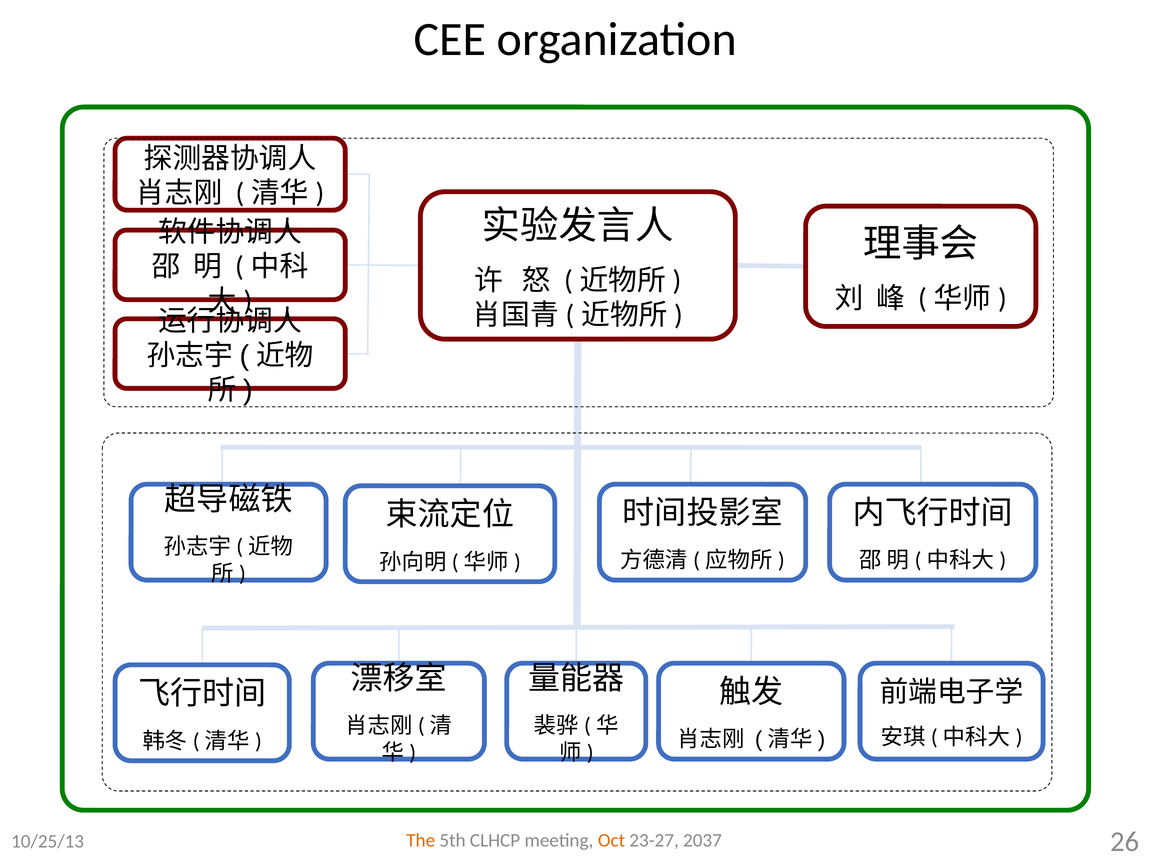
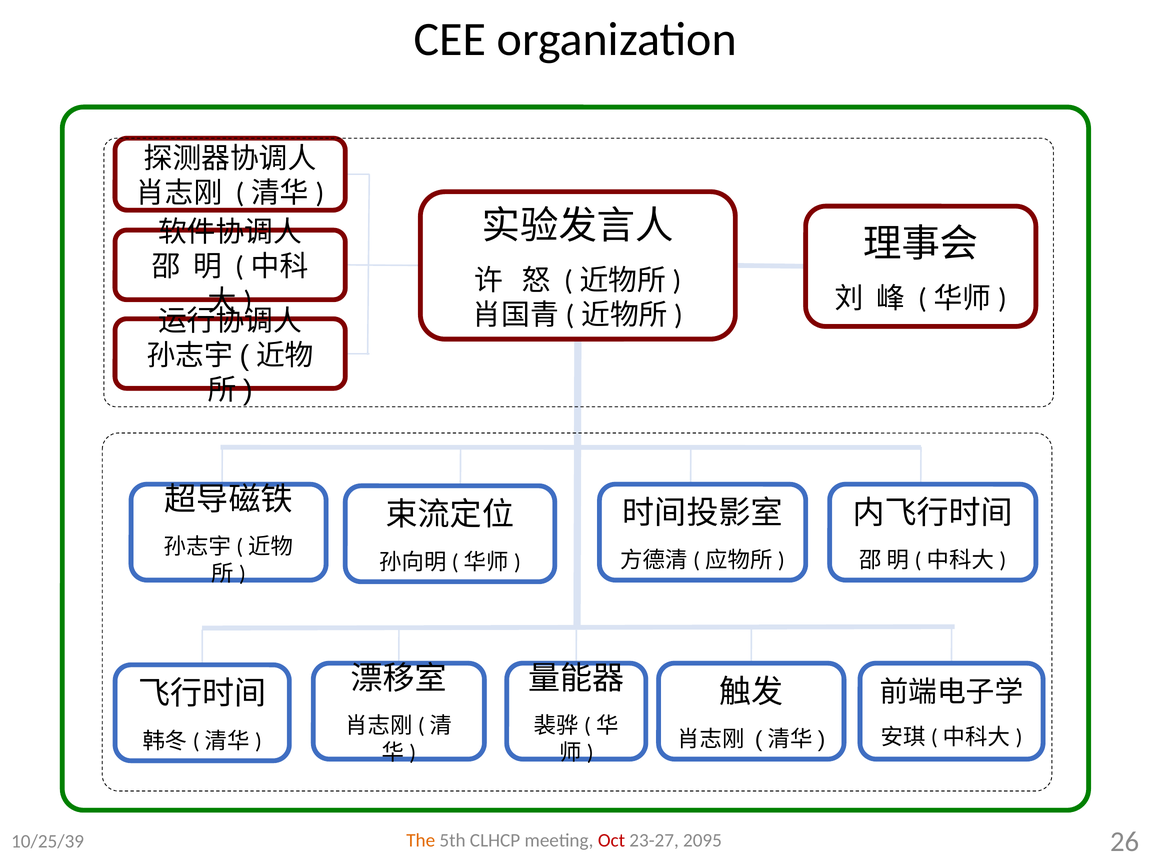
Oct colour: orange -> red (611, 841)
2037: 2037 -> 2095 (702, 841)
10/25/13: 10/25/13 -> 10/25/39 (48, 842)
